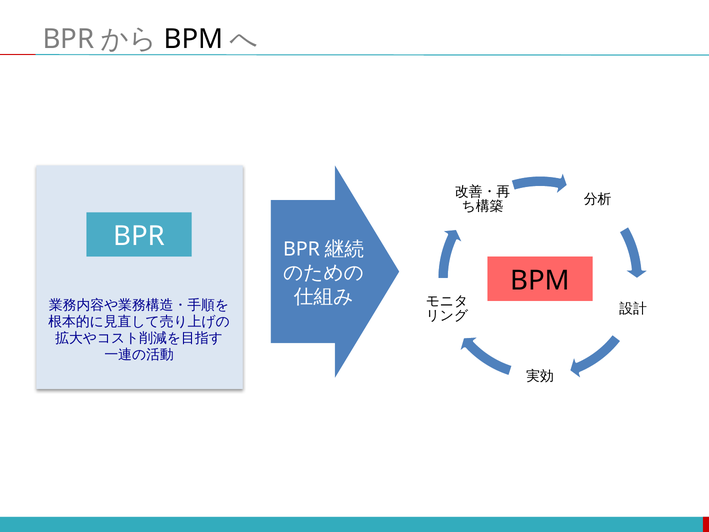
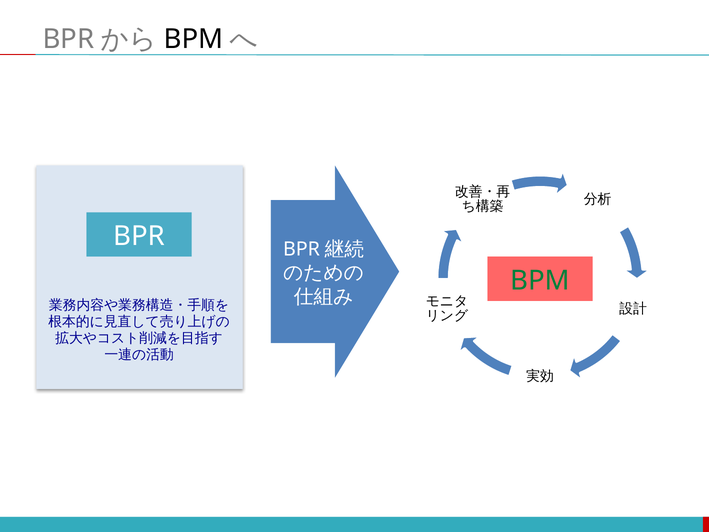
BPM colour: black -> green (540, 281)
